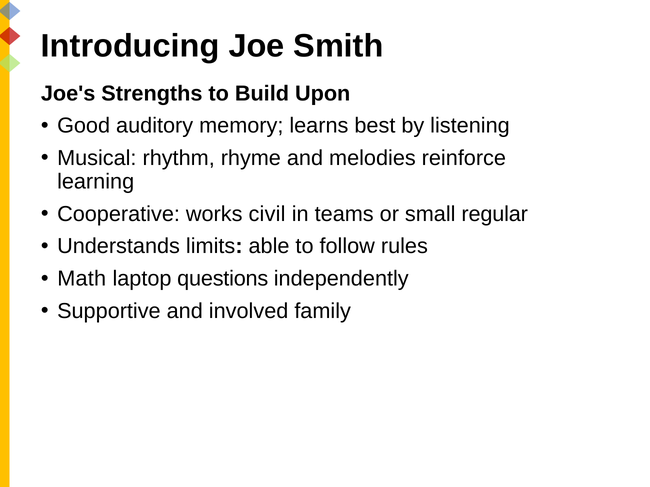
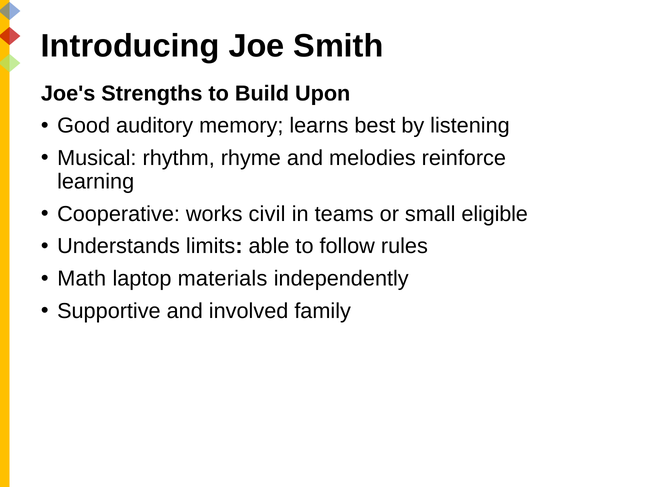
regular: regular -> eligible (495, 214)
questions: questions -> materials (223, 279)
